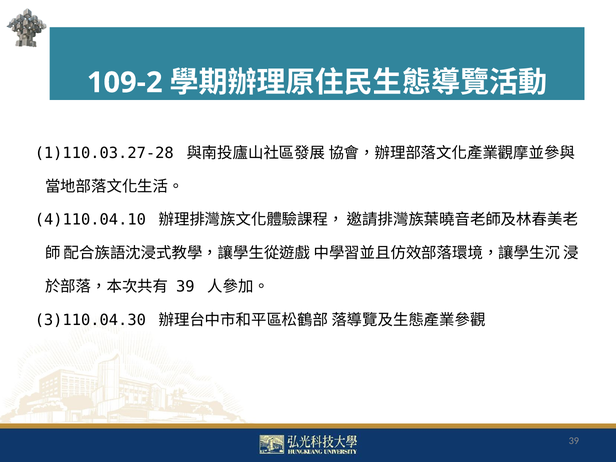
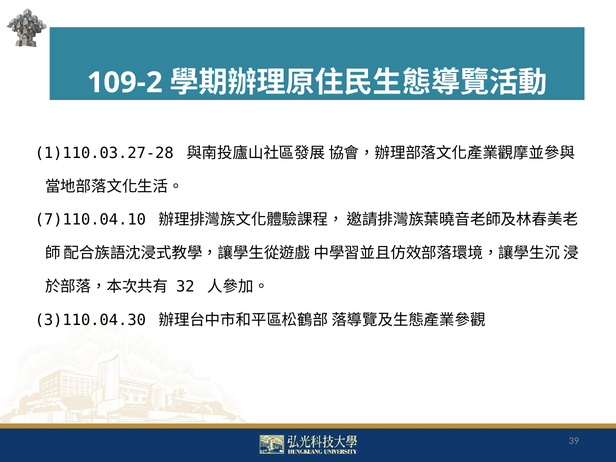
4)110.04.10: 4)110.04.10 -> 7)110.04.10 (90, 220)
39: 39 -> 32 (185, 287)
